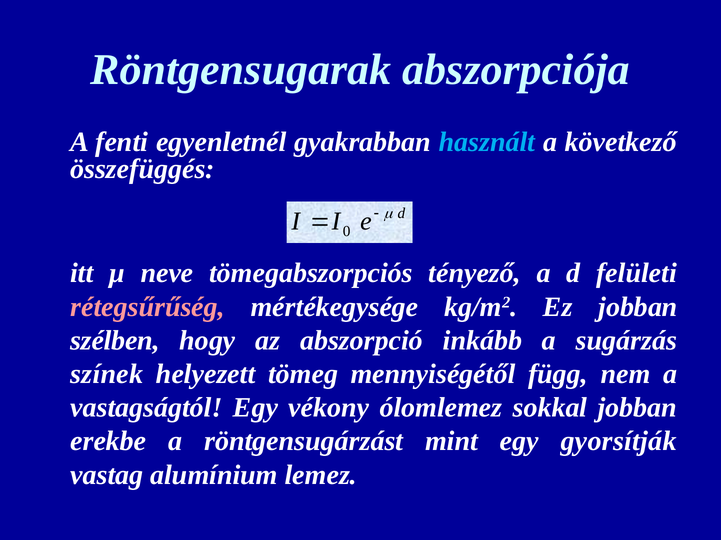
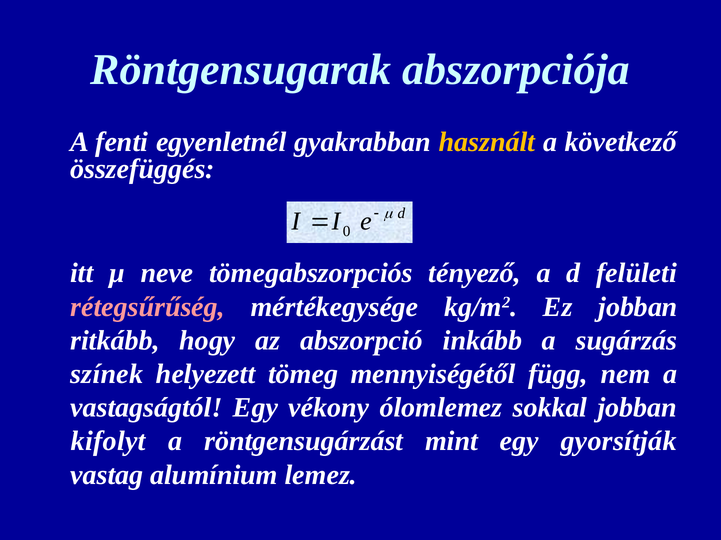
használt colour: light blue -> yellow (487, 142)
szélben: szélben -> ritkább (115, 341)
erekbe: erekbe -> kifolyt (108, 442)
